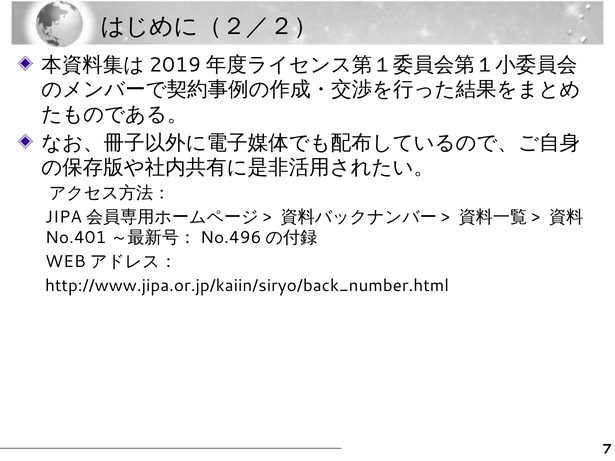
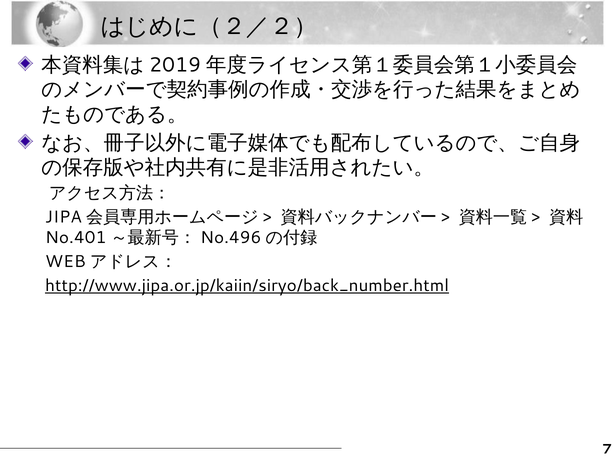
http://www.jipa.or.jp/kaiin/siryo/back_number.html underline: none -> present (247, 286)
